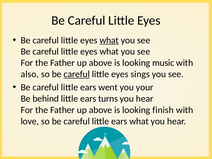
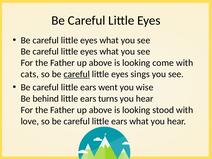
what underline: present -> none (109, 40)
music: music -> come (163, 63)
also: also -> cats (30, 74)
your: your -> wise (145, 87)
finish: finish -> stood (163, 110)
